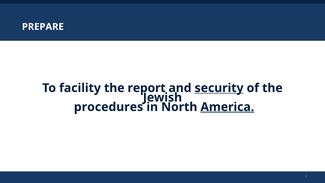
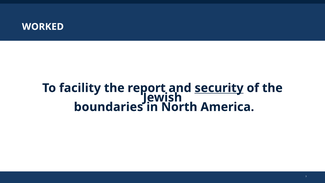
PREPARE: PREPARE -> WORKED (43, 27)
procedures: procedures -> boundaries (109, 107)
America underline: present -> none (227, 107)
